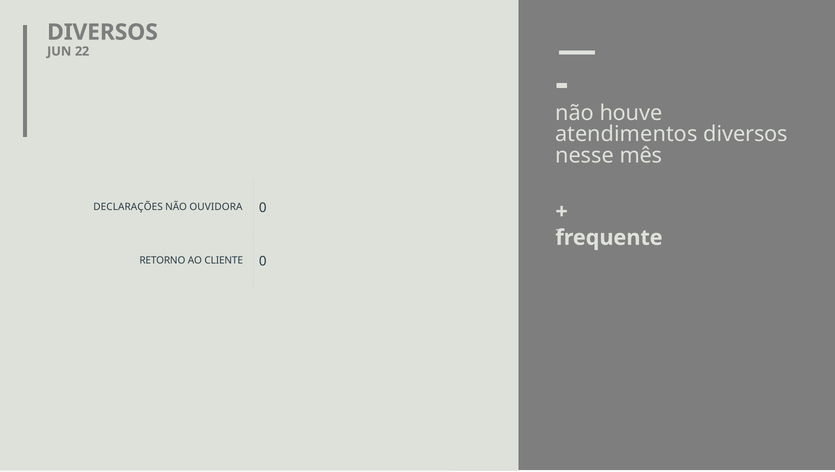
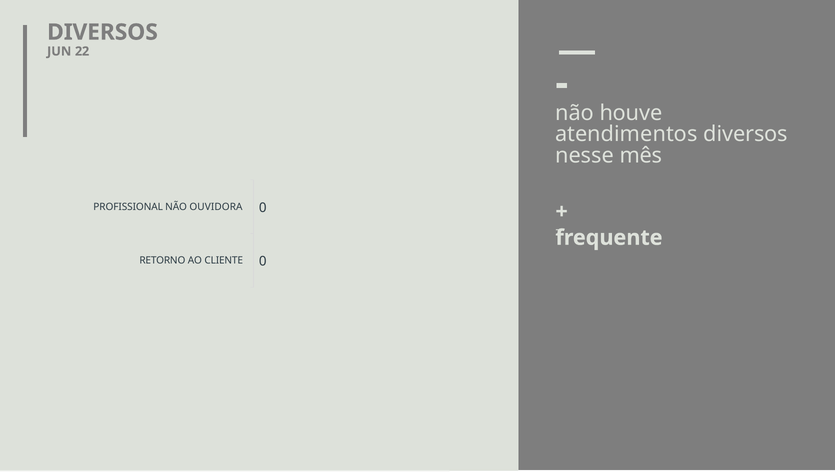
DECLARAÇÕES: DECLARAÇÕES -> PROFISSIONAL (128, 207)
